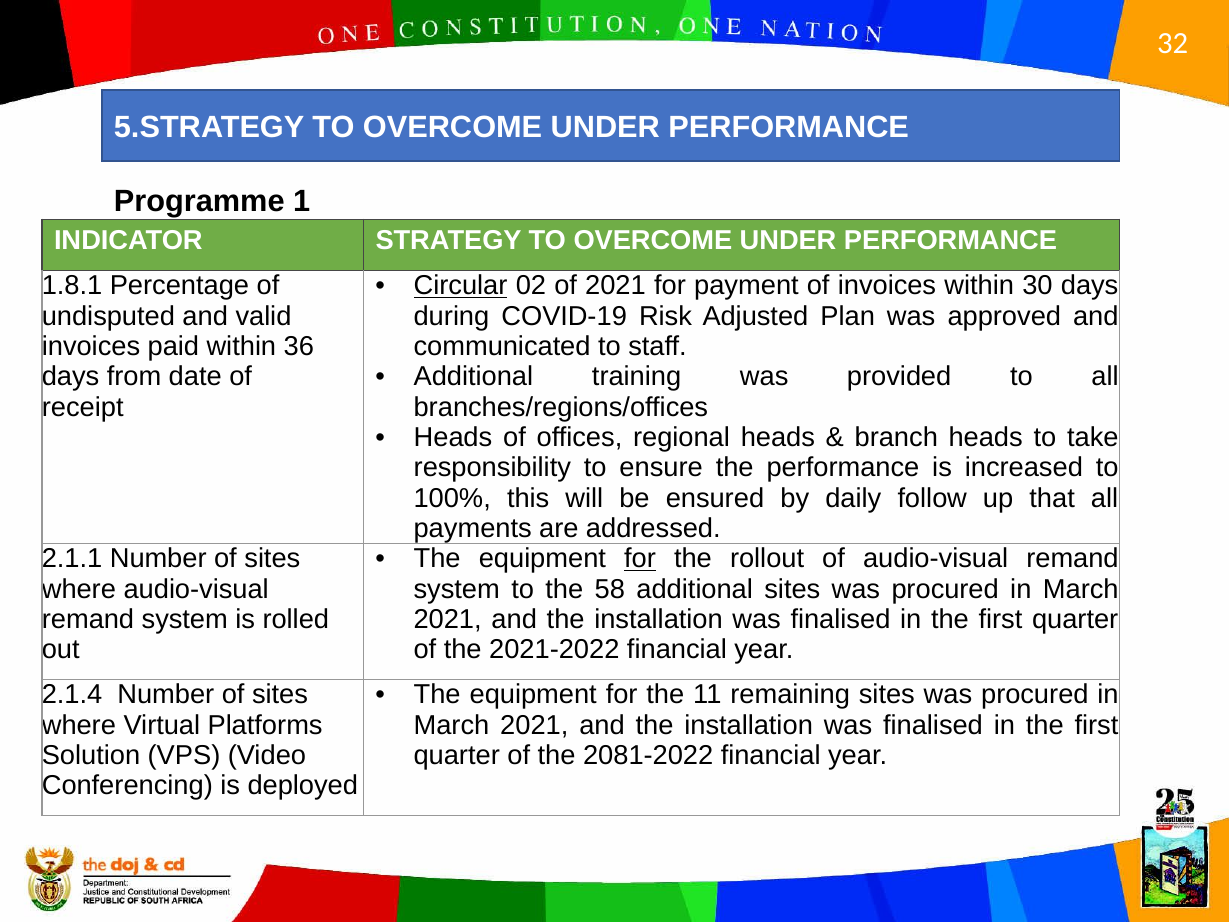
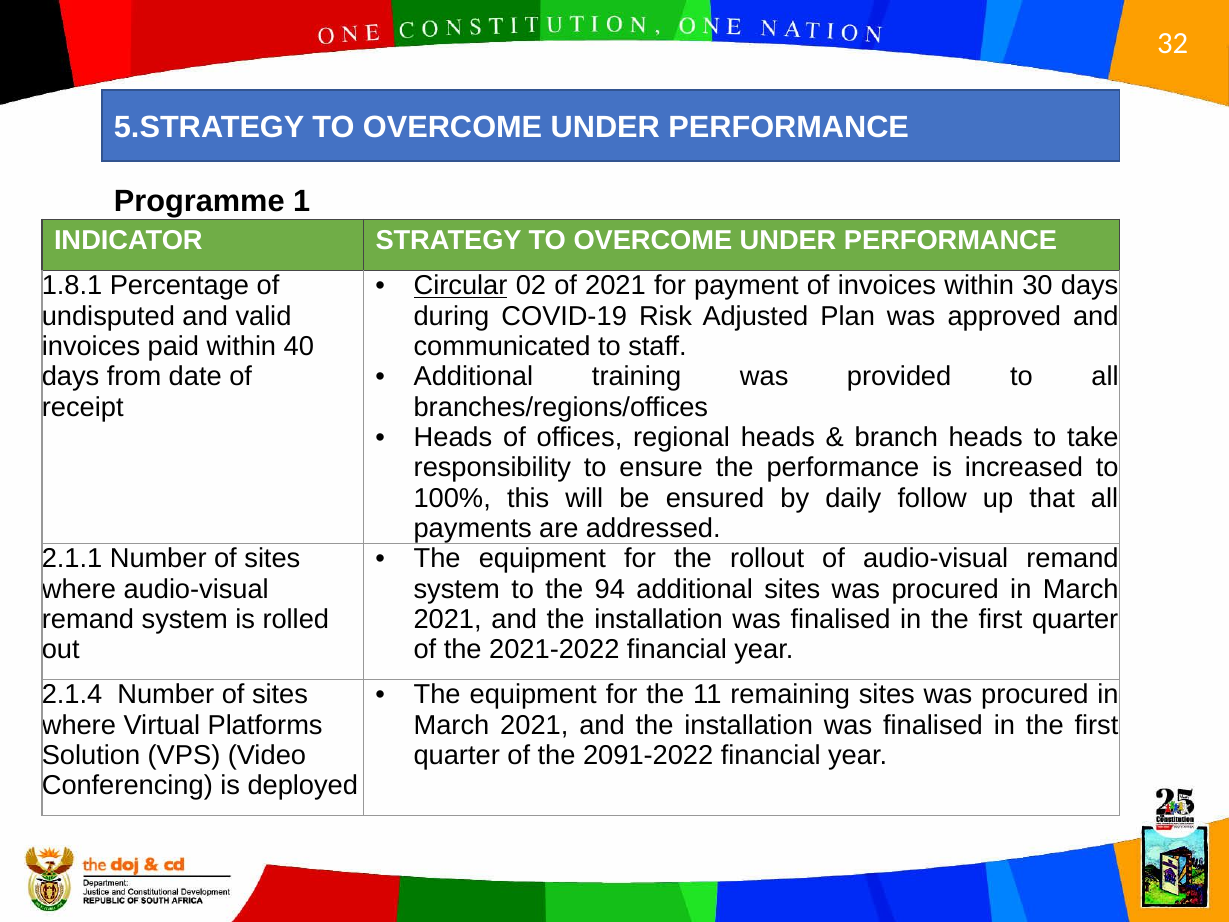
36: 36 -> 40 (299, 346)
for underline: present -> none (640, 559)
58: 58 -> 94 (610, 589)
2081-2022: 2081-2022 -> 2091-2022 (648, 755)
